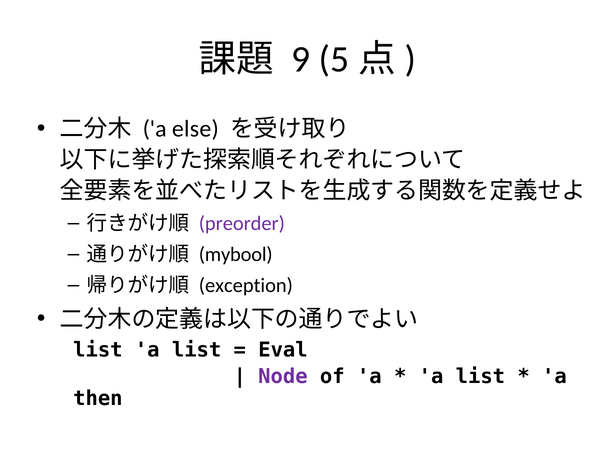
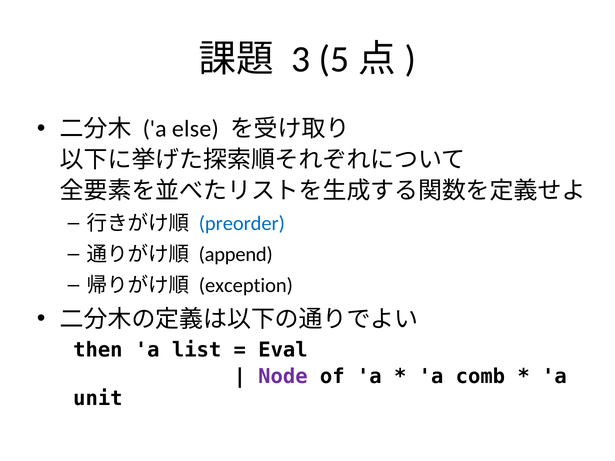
9: 9 -> 3 (301, 60)
preorder colour: purple -> blue (242, 224)
mybool: mybool -> append (236, 255)
list: list -> then (98, 350)
list: list -> comb (480, 377)
then: then -> unit (98, 399)
